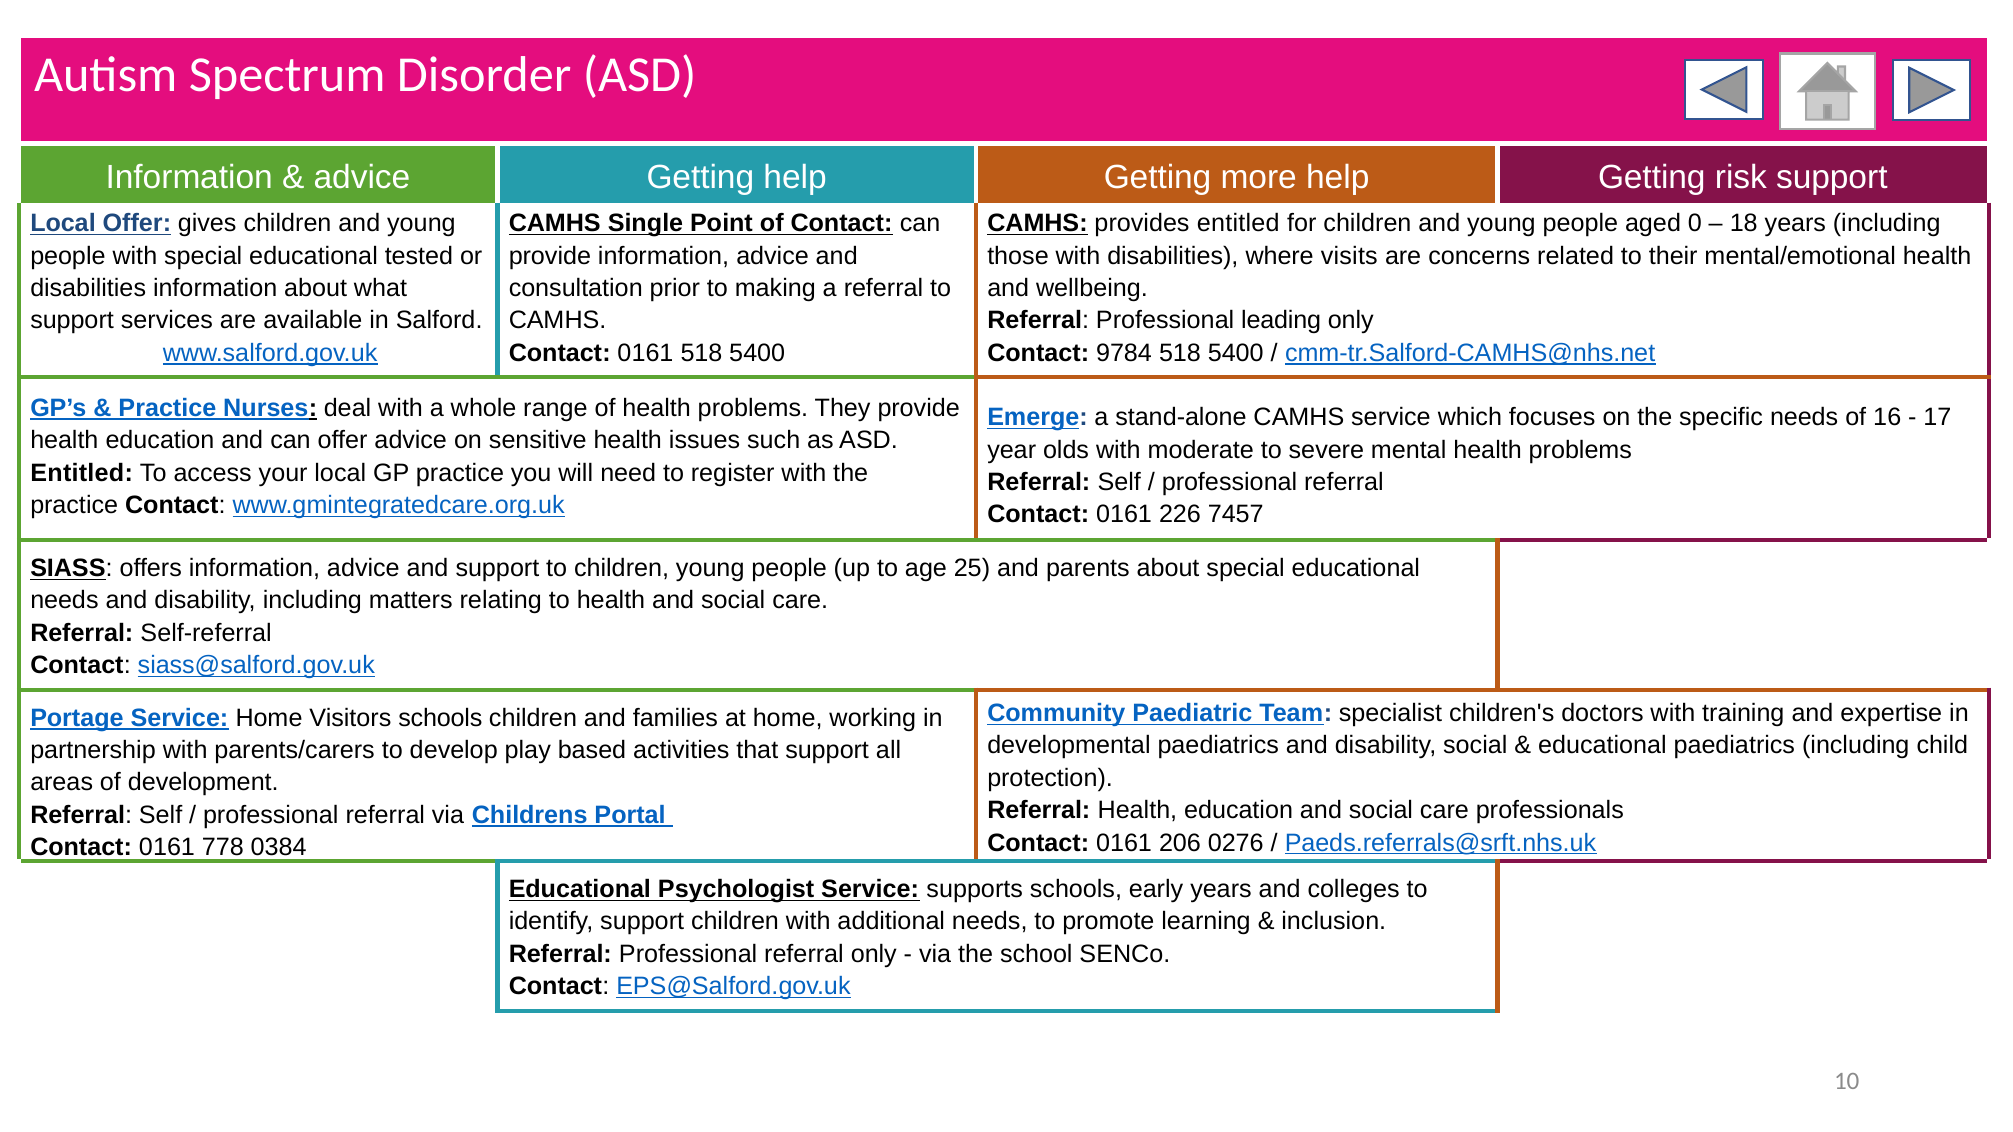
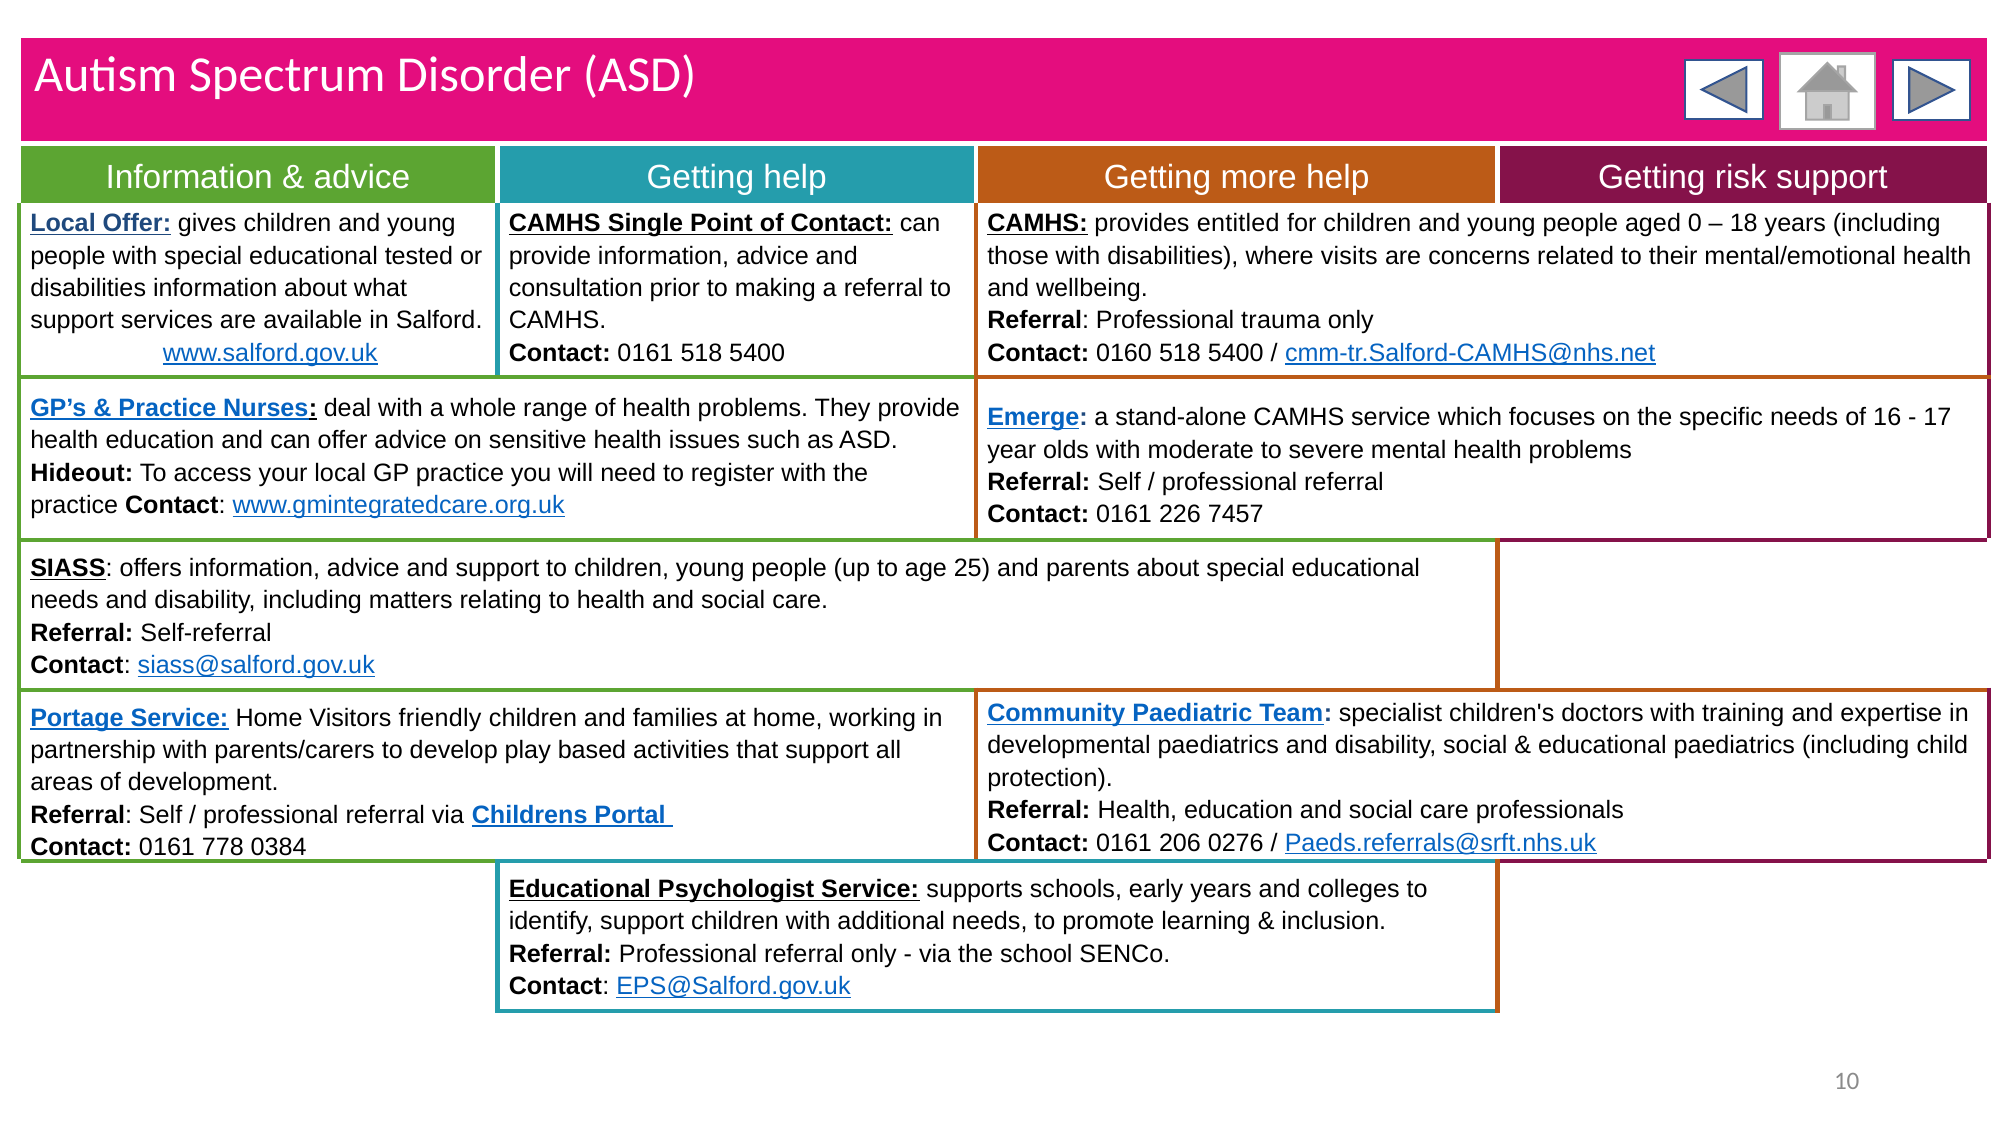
leading: leading -> trauma (1281, 321)
9784: 9784 -> 0160 (1124, 353)
Entitled: Entitled -> Hideout (82, 473)
Visitors schools: schools -> friendly (440, 718)
